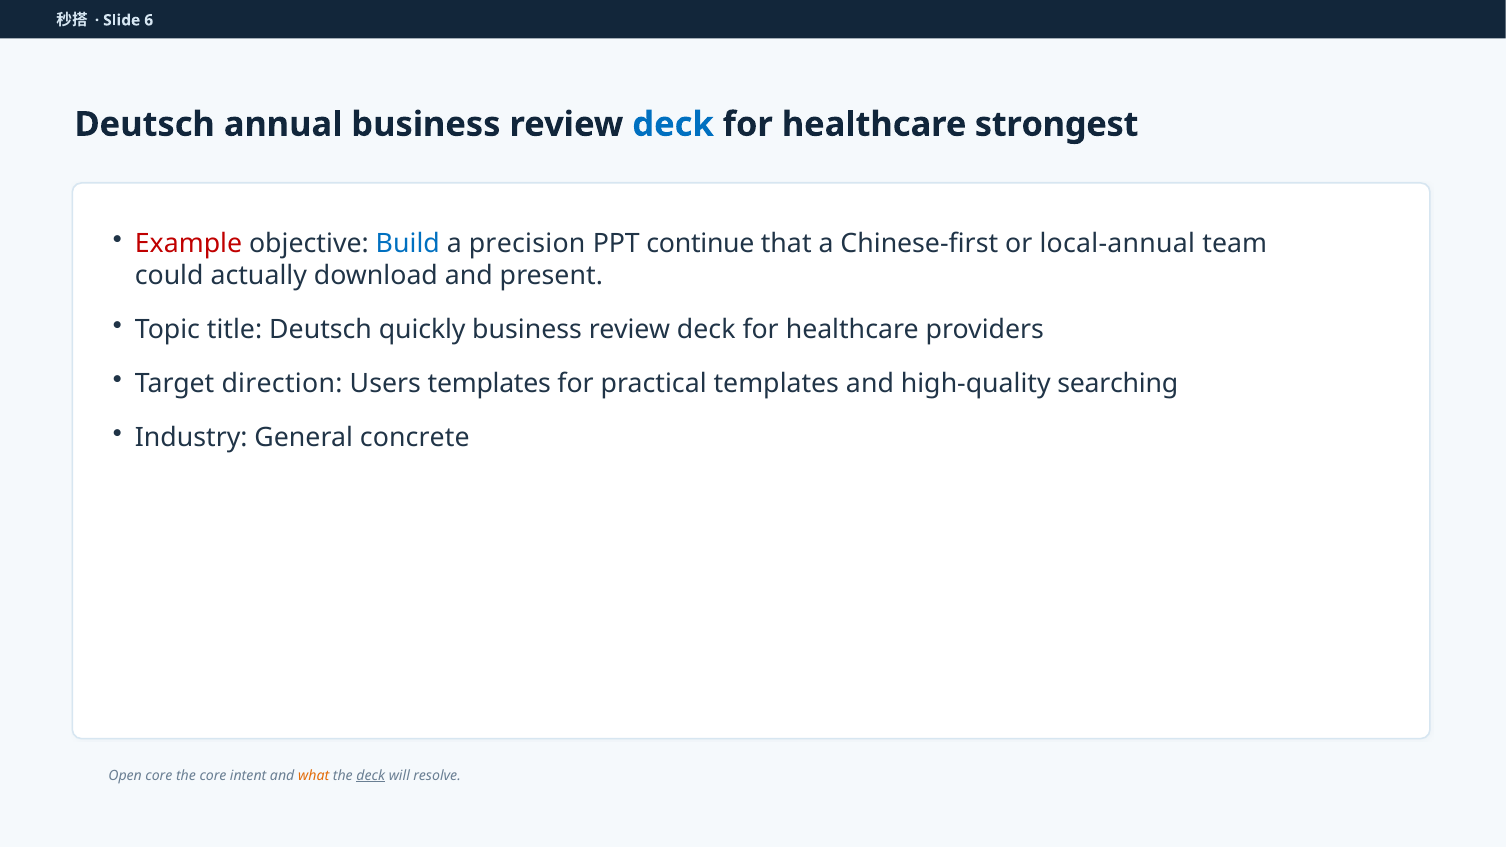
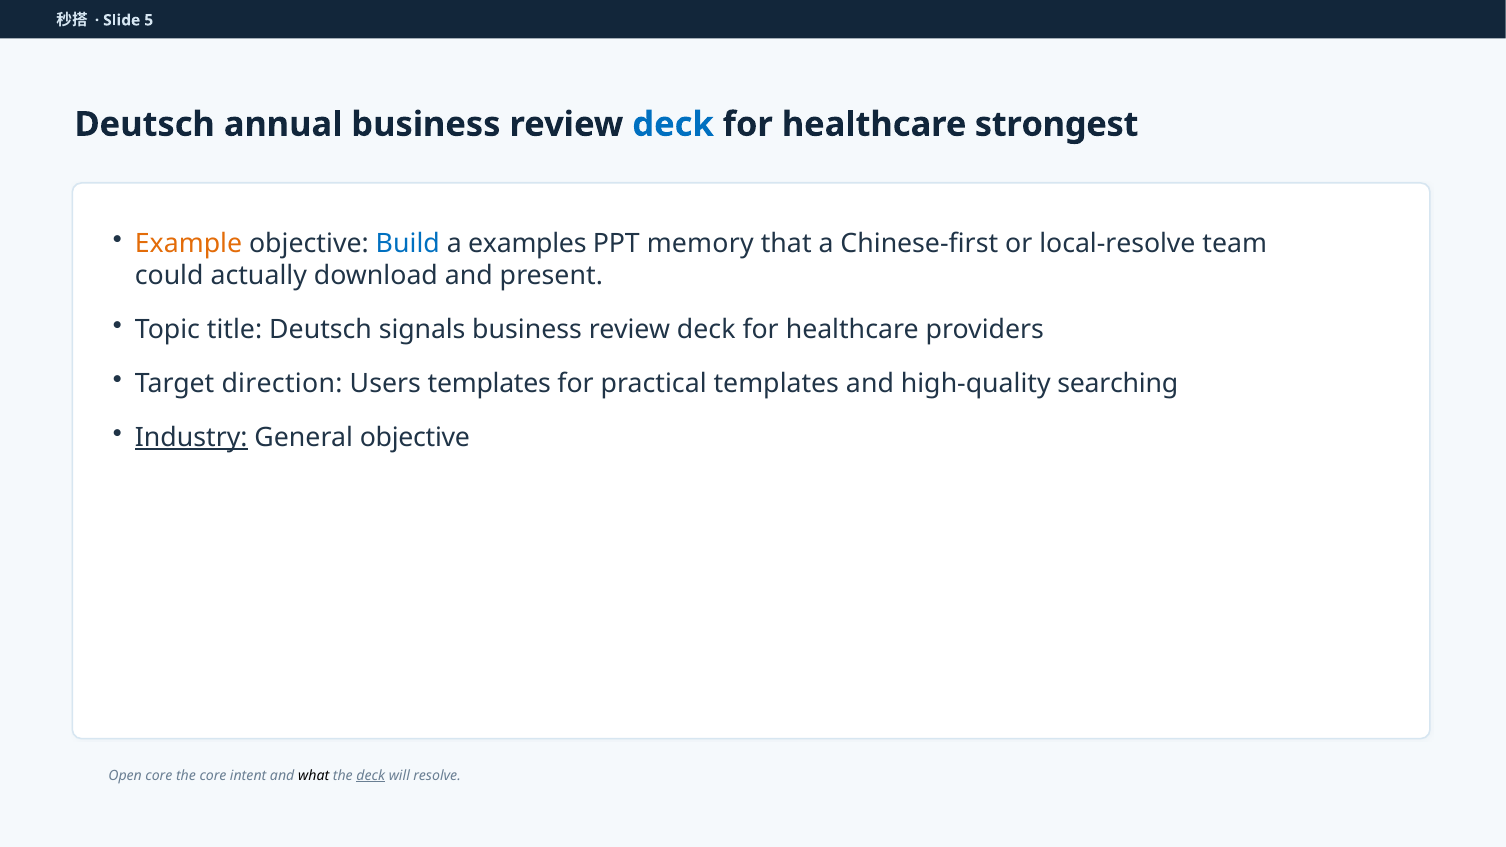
6: 6 -> 5 (149, 20)
Example colour: red -> orange (188, 244)
precision: precision -> examples (527, 244)
continue: continue -> memory (700, 244)
local-annual: local-annual -> local-resolve (1117, 244)
quickly: quickly -> signals (422, 330)
Industry underline: none -> present (191, 438)
General concrete: concrete -> objective (415, 438)
what colour: orange -> black (314, 776)
